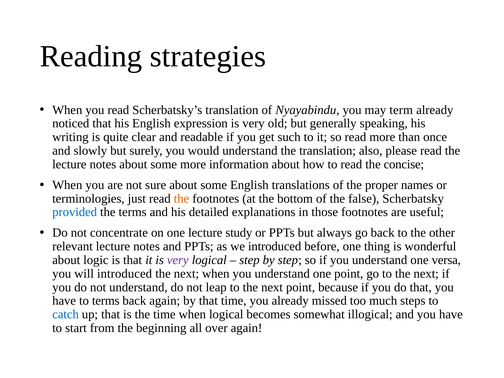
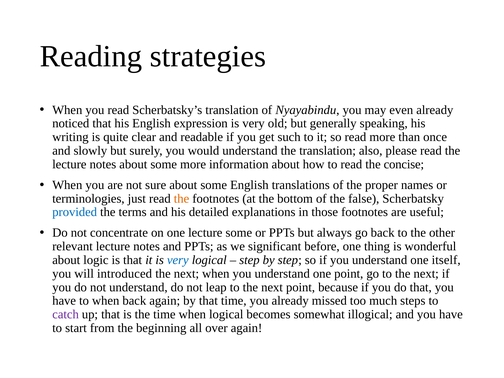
term: term -> even (401, 110)
lecture study: study -> some (239, 233)
we introduced: introduced -> significant (275, 246)
very colour: purple -> blue (178, 260)
versa: versa -> itself (446, 260)
to terms: terms -> when (106, 301)
catch colour: blue -> purple (66, 314)
